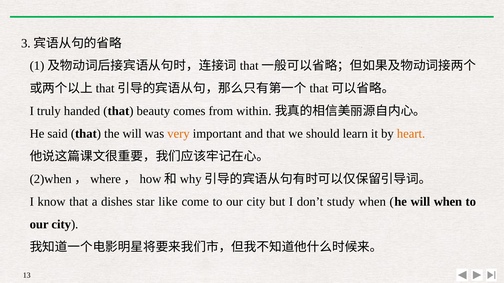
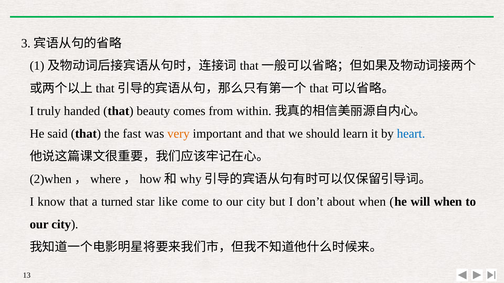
the will: will -> fast (132, 134)
heart colour: orange -> blue (411, 134)
dishes: dishes -> turned (117, 202)
study: study -> about (341, 202)
